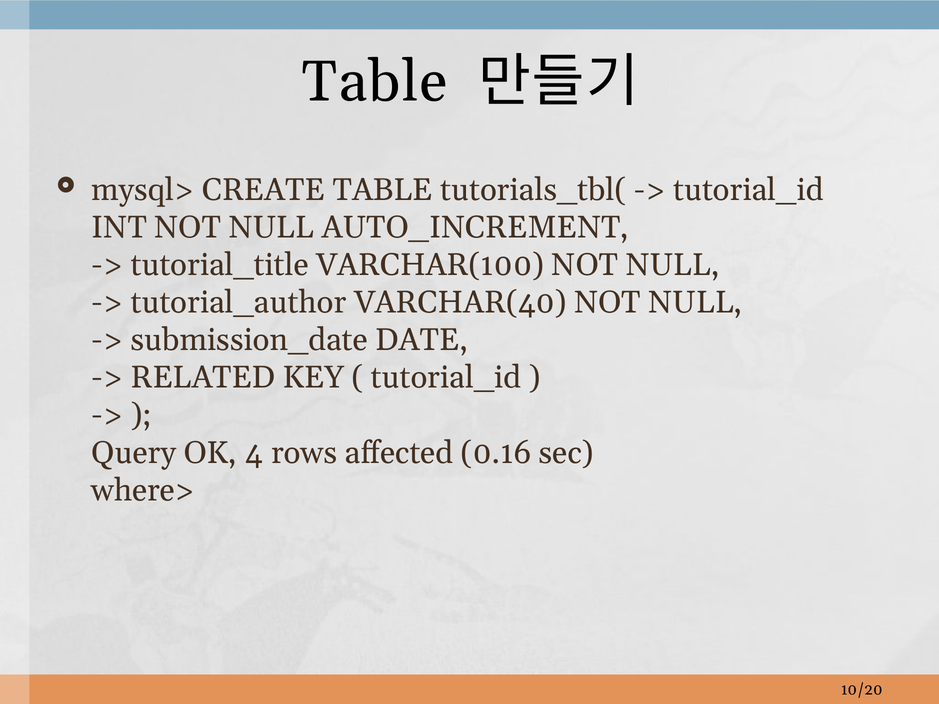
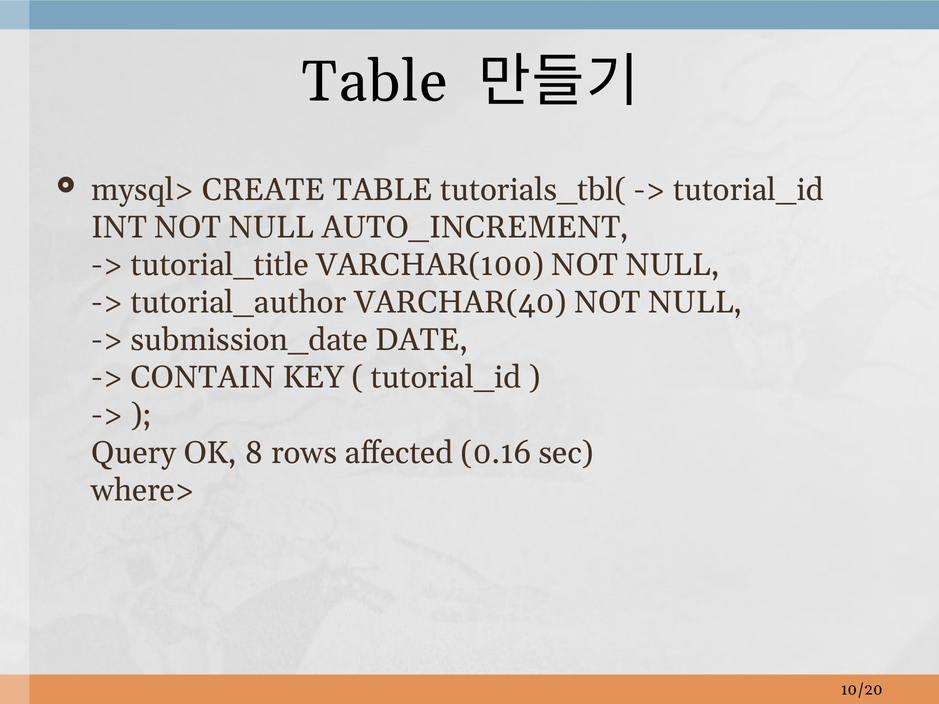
RELATED: RELATED -> CONTAIN (203, 378)
4: 4 -> 8 (254, 453)
